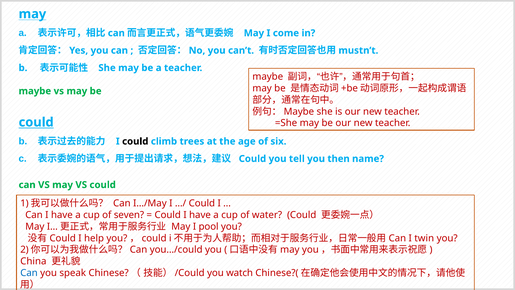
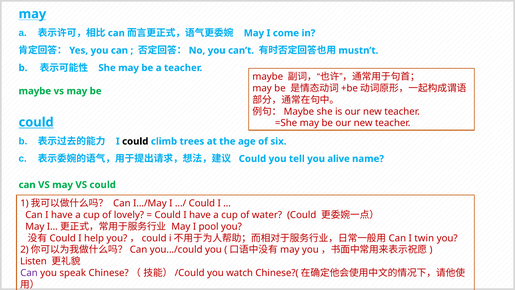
then: then -> alive (339, 159)
seven: seven -> lovely (129, 215)
China: China -> Listen (33, 261)
Can colour: blue -> purple (29, 273)
